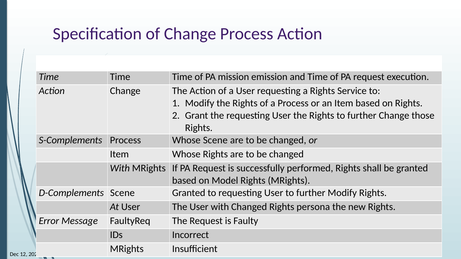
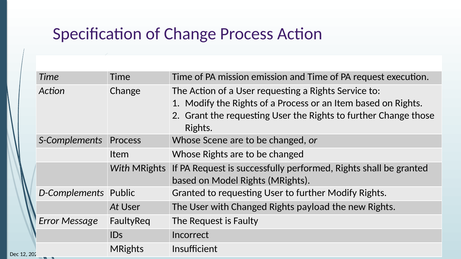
D-Complements Scene: Scene -> Public (122, 193)
persona: persona -> payload (313, 207)
